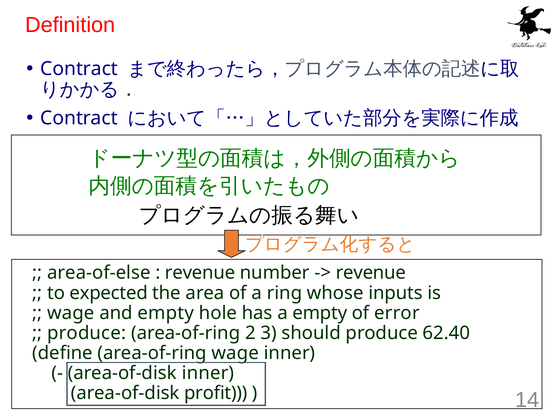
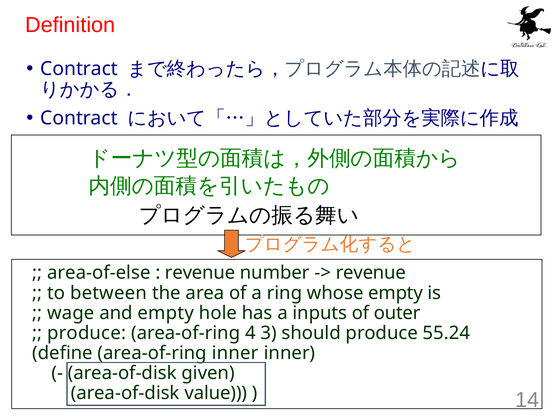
expected: expected -> between (108, 293)
whose inputs: inputs -> empty (396, 293)
a empty: empty -> inputs (320, 313)
error: error -> outer (397, 313)
2: 2 -> 4 (250, 333)
62.40: 62.40 -> 55.24 (446, 333)
area-of-ring wage: wage -> inner (235, 353)
area-of-disk inner: inner -> given (208, 373)
profit: profit -> value (216, 393)
